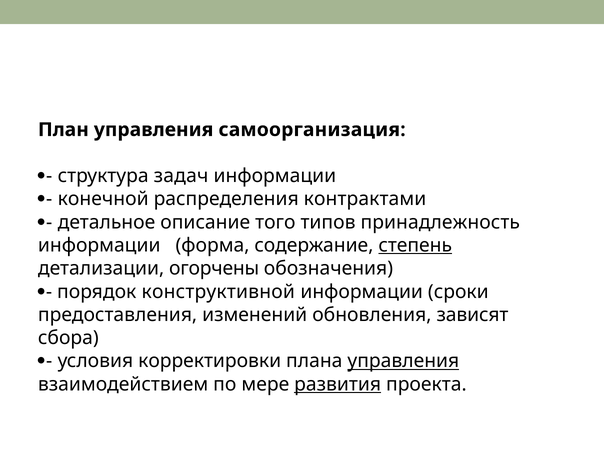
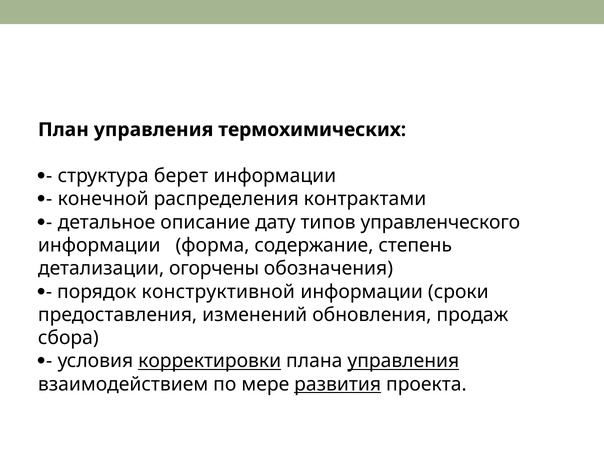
самоорганизация: самоорганизация -> термохимических (312, 130)
задач: задач -> берет (181, 176)
того: того -> дату (275, 222)
принадлежность: принадлежность -> управленческого (440, 222)
степень underline: present -> none (415, 245)
зависят: зависят -> продаж (472, 315)
корректировки underline: none -> present (210, 361)
